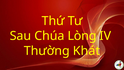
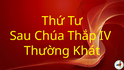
Lòng: Lòng -> Thắp (82, 36)
